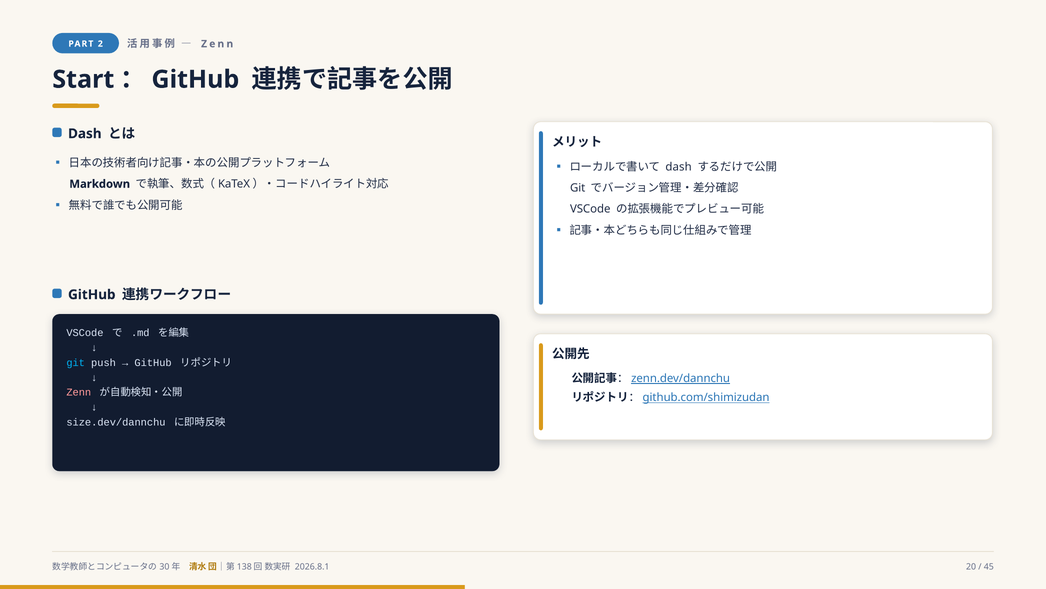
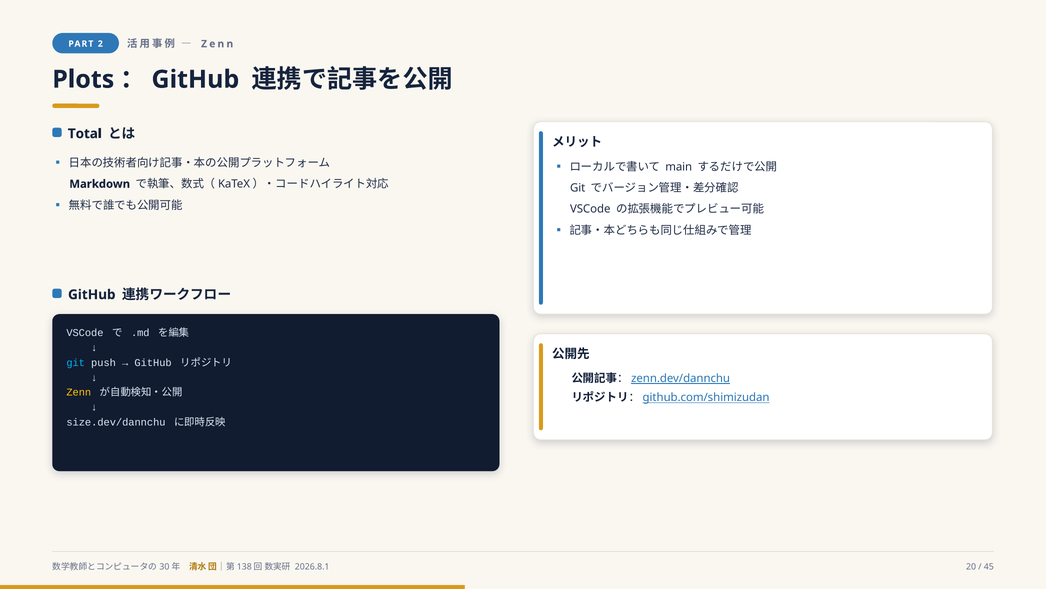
Start: Start -> Plots (83, 79)
Dash: Dash -> Total (85, 134)
dash: dash -> main (679, 167)
Zenn colour: pink -> yellow (79, 392)
